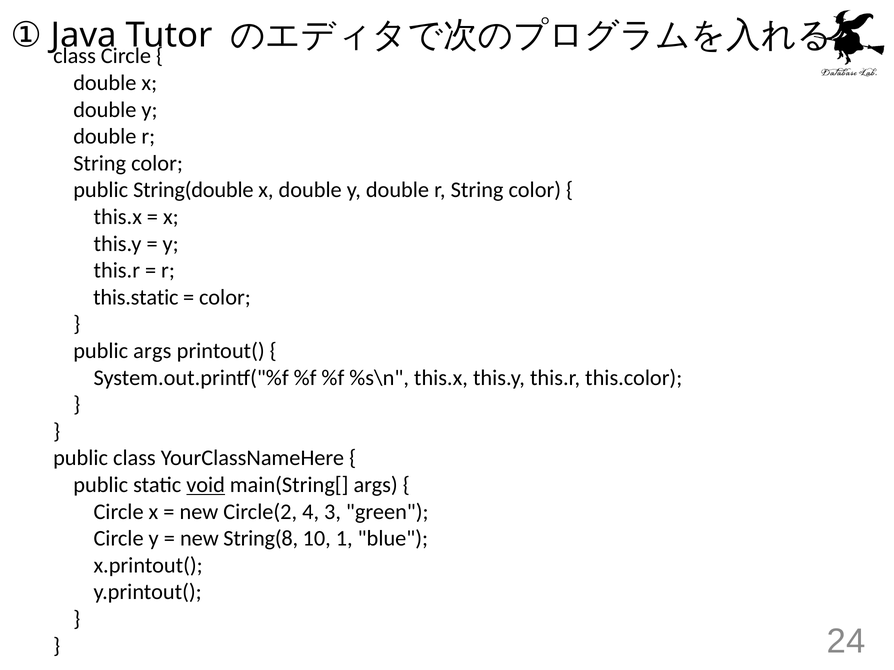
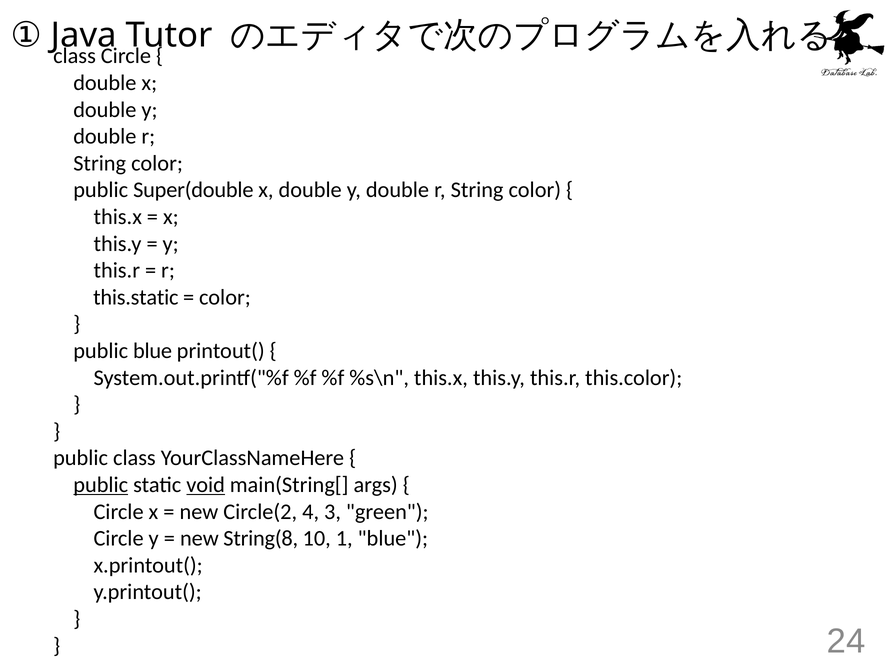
String(double: String(double -> Super(double (193, 190)
public args: args -> blue (153, 351)
public underline: none -> present (101, 485)
